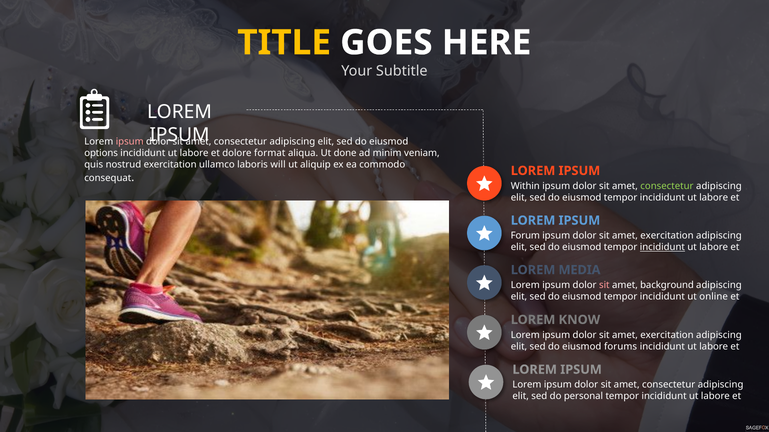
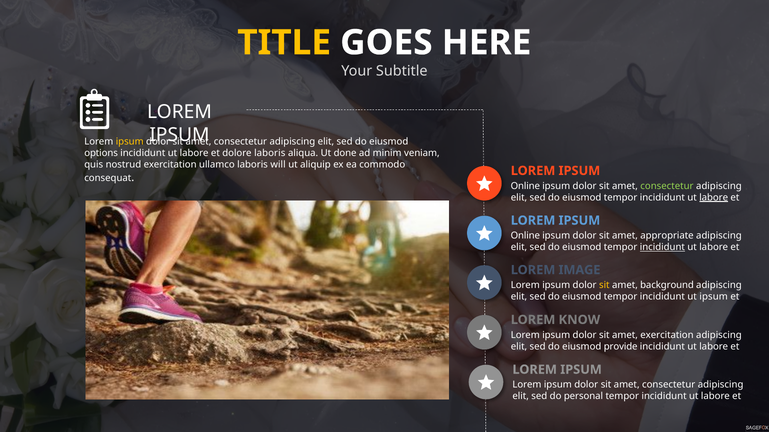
ipsum colour: pink -> yellow (130, 142)
dolore format: format -> laboris (270, 153)
Within: Within -> Online (525, 186)
labore underline: none -> present (714, 198)
Forum: Forum -> Online (525, 236)
exercitation: exercitation -> appropriate (667, 236)
MEDIA: MEDIA -> IMAGE (579, 270)
sit colour: pink -> yellow (604, 285)
ut online: online -> ipsum (714, 297)
forums: forums -> provide (621, 347)
